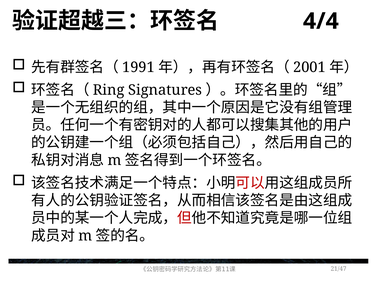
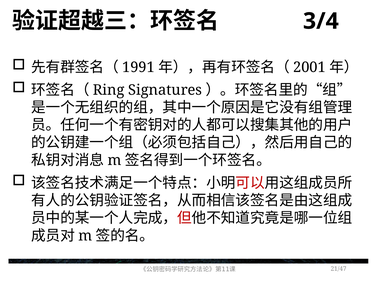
4/4: 4/4 -> 3/4 (321, 21)
